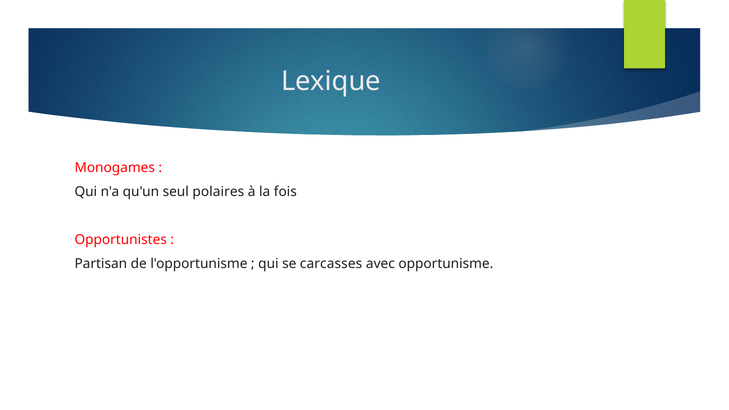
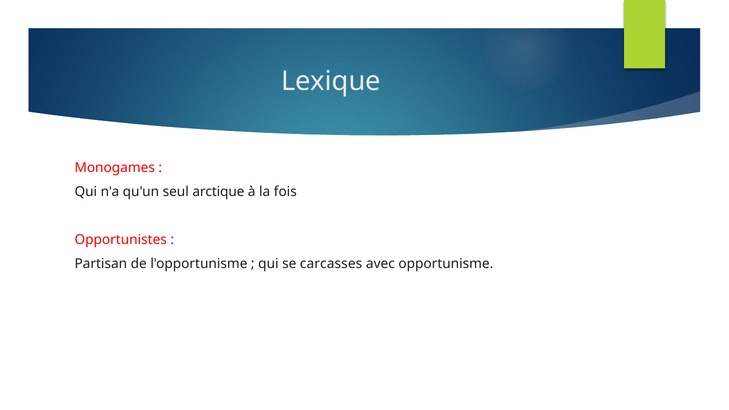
polaires: polaires -> arctique (218, 192)
